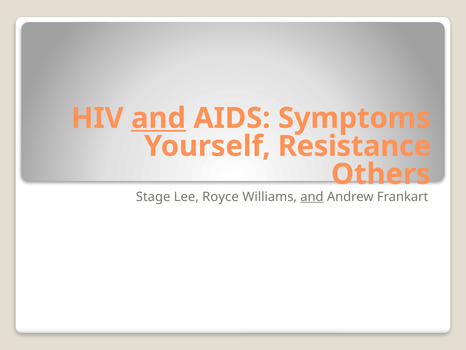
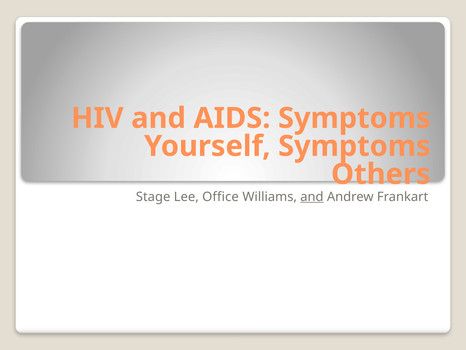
and underline: present -> none (159, 118)
Yourself Resistance: Resistance -> Symptoms (354, 146)
Royce: Royce -> Office (220, 196)
